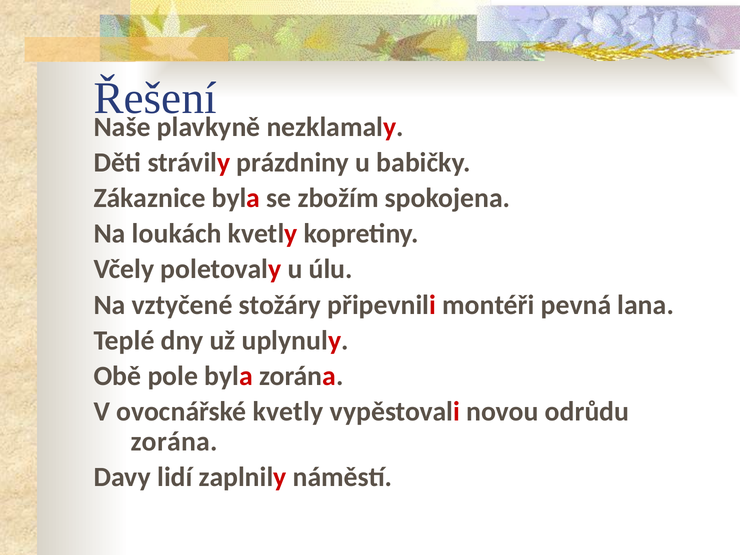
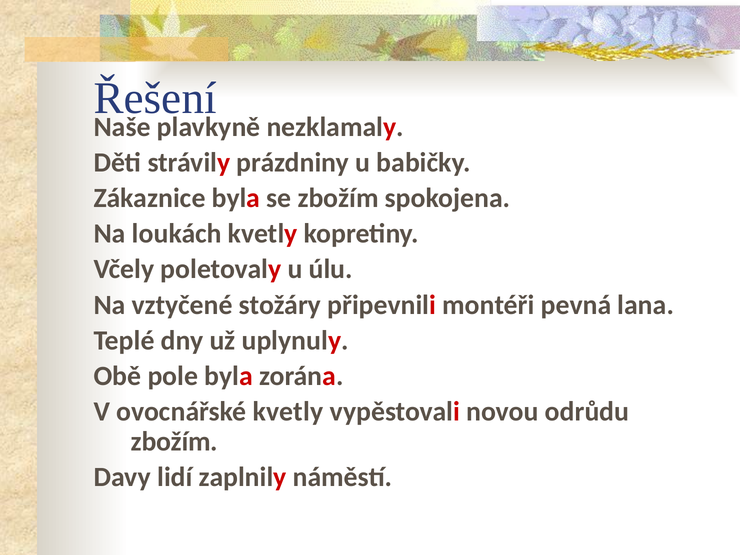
zorána: zorána -> zbožím (174, 442)
